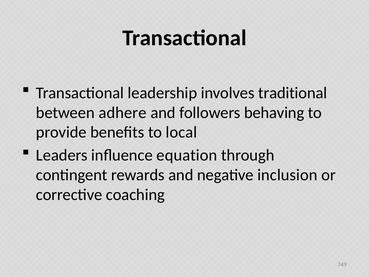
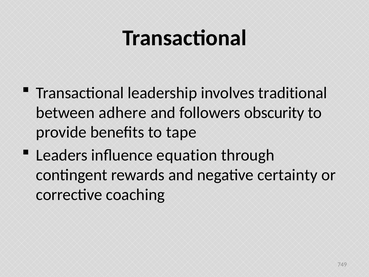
behaving: behaving -> obscurity (274, 112)
local: local -> tape (181, 132)
inclusion: inclusion -> certainty (287, 175)
